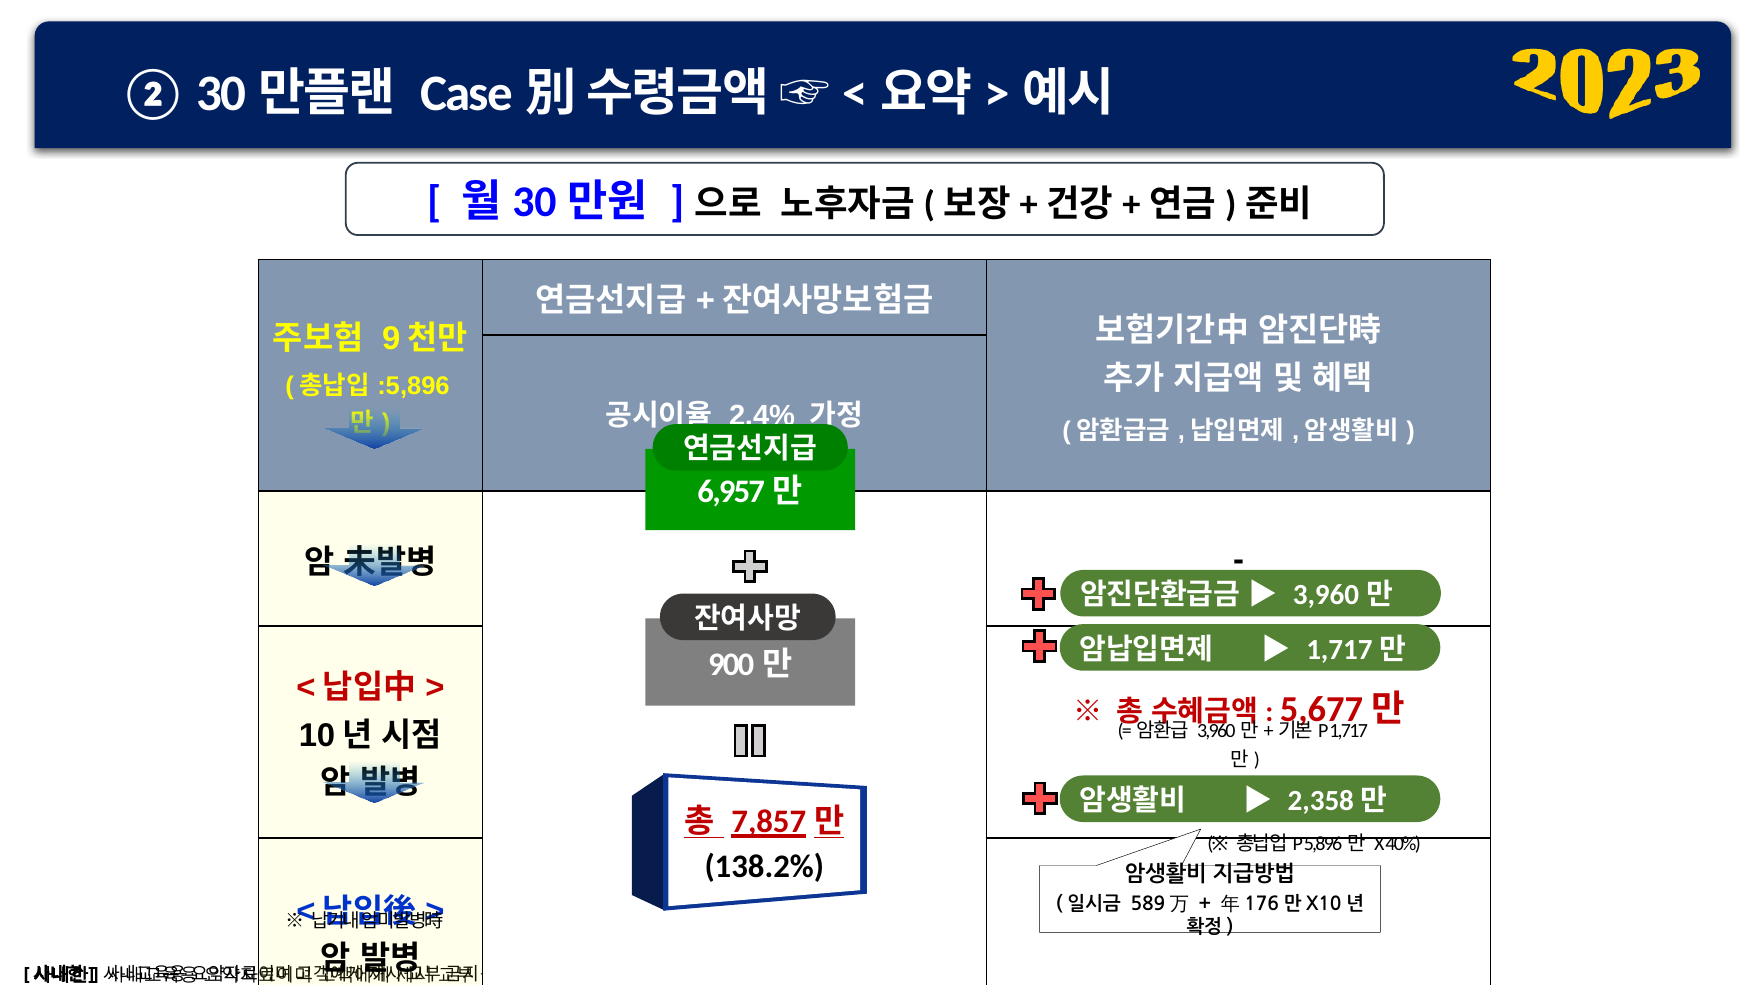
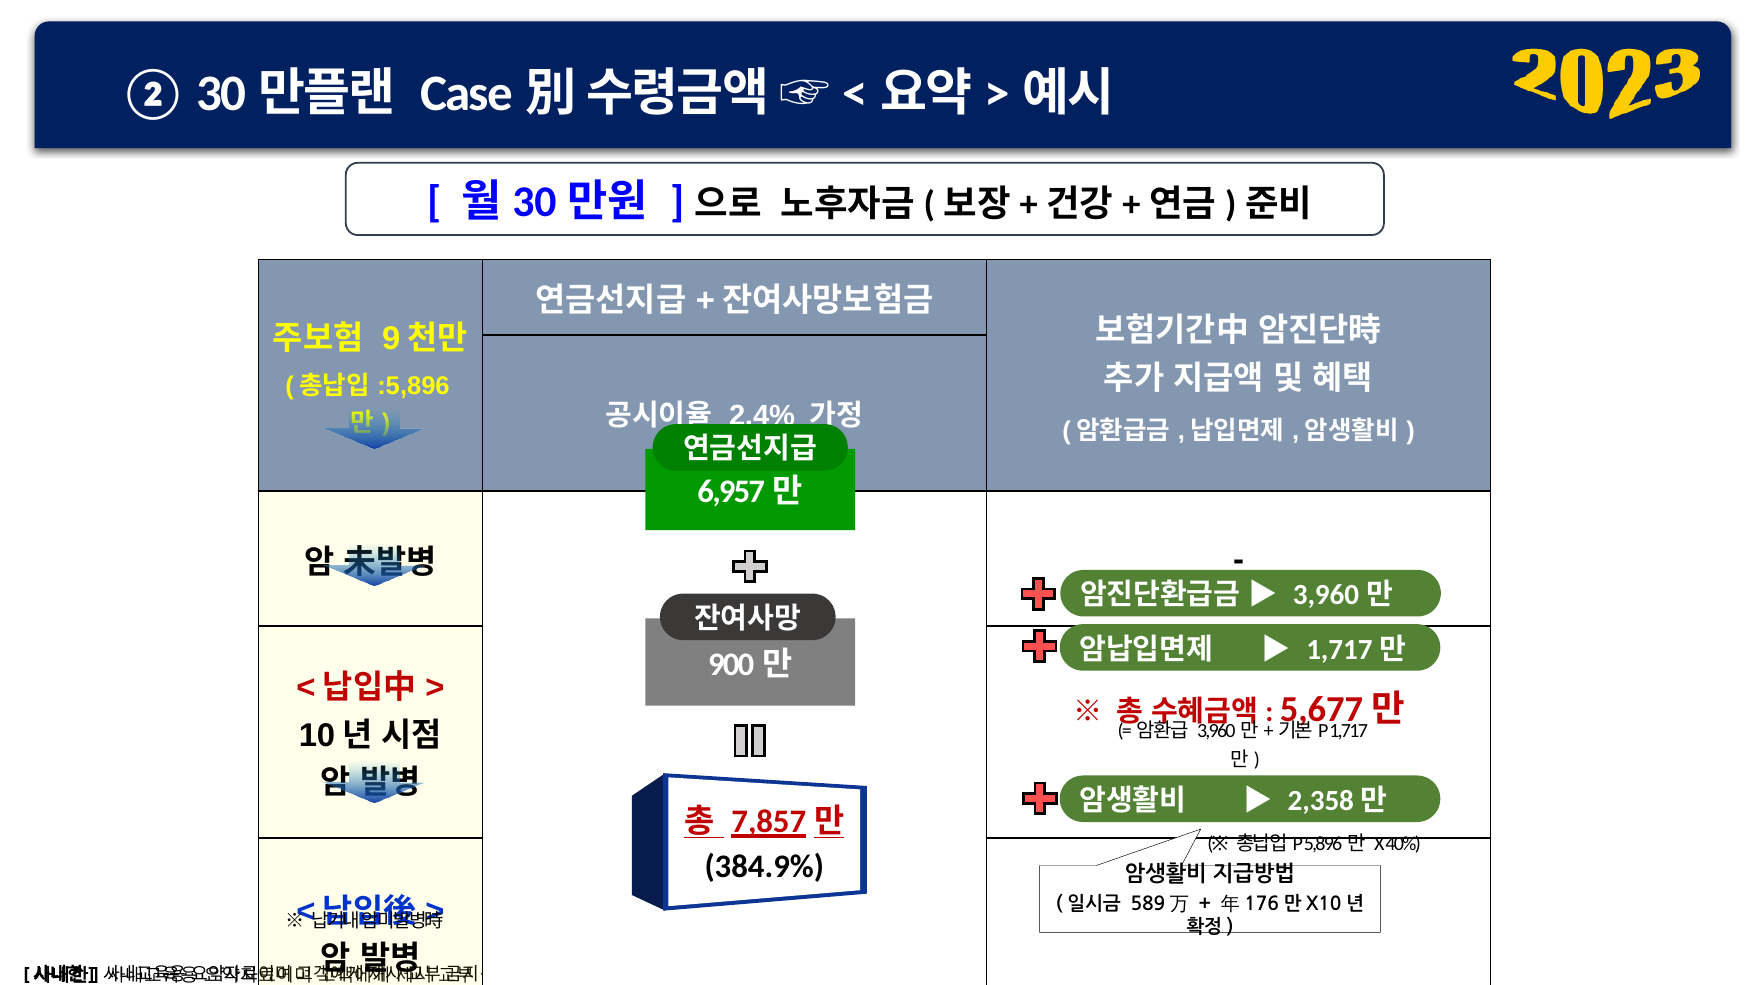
138.2%: 138.2% -> 384.9% (764, 866)
